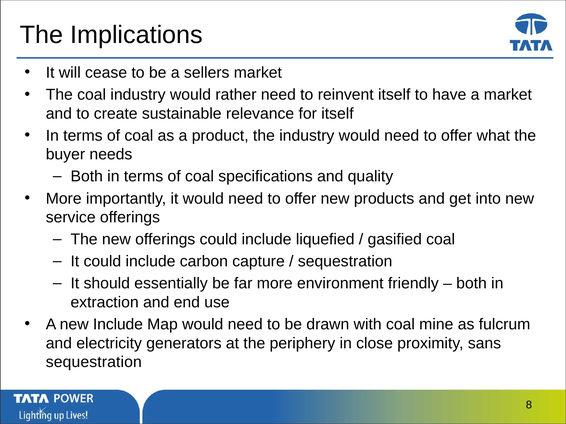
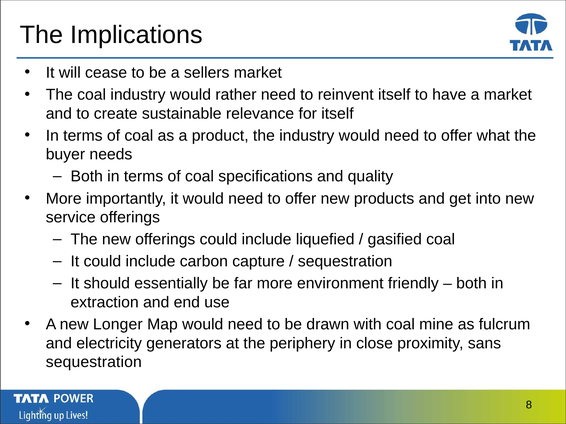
new Include: Include -> Longer (118, 325)
